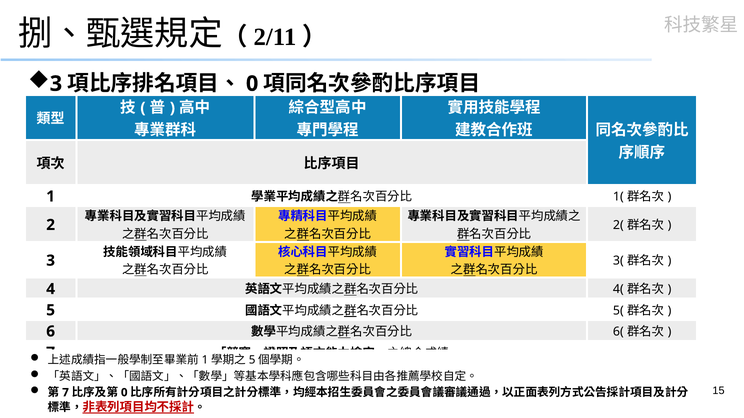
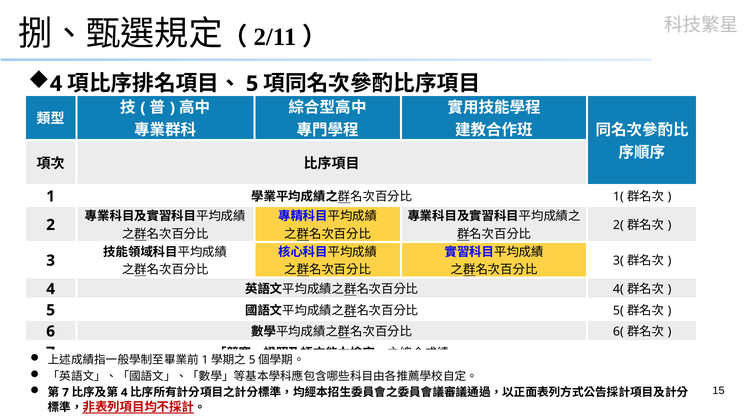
3: 3 -> 4 (56, 84)
0: 0 -> 5 (252, 84)
0: 0 -> 4 (124, 393)
